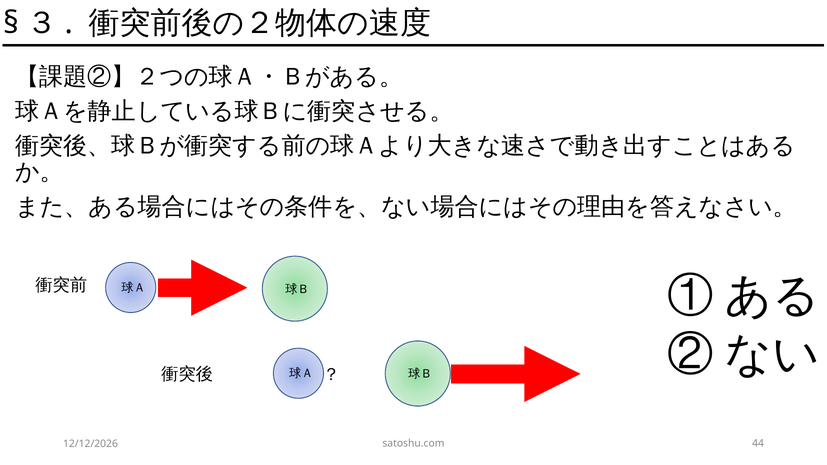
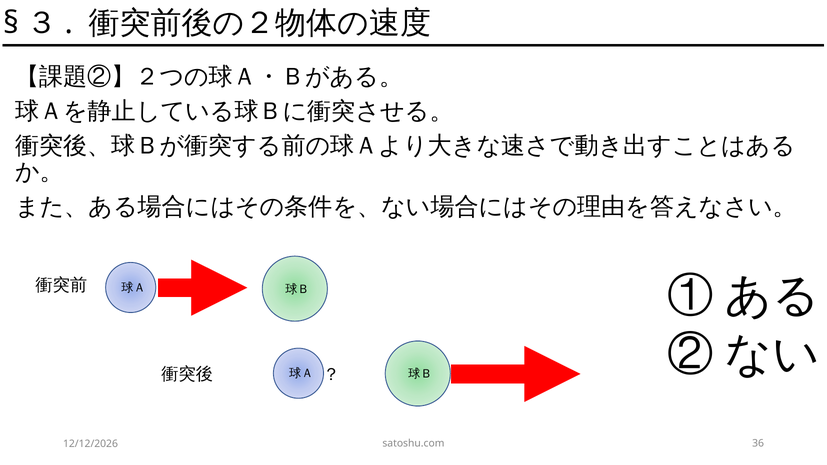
44: 44 -> 36 (758, 443)
